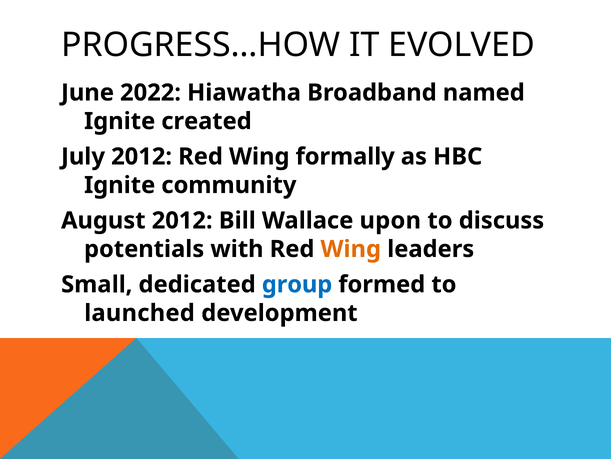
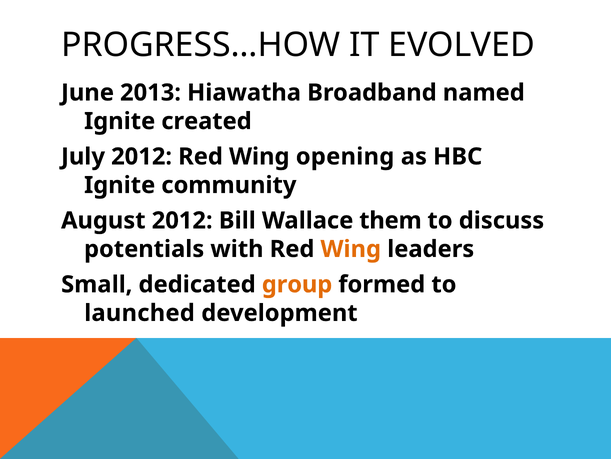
2022: 2022 -> 2013 (151, 93)
formally: formally -> opening (345, 156)
upon: upon -> them (390, 220)
group colour: blue -> orange (297, 284)
